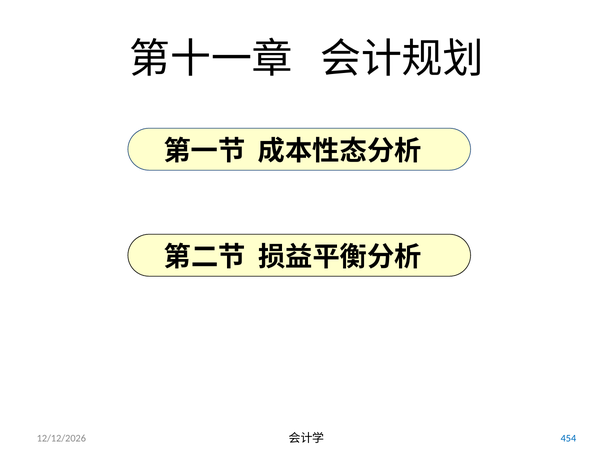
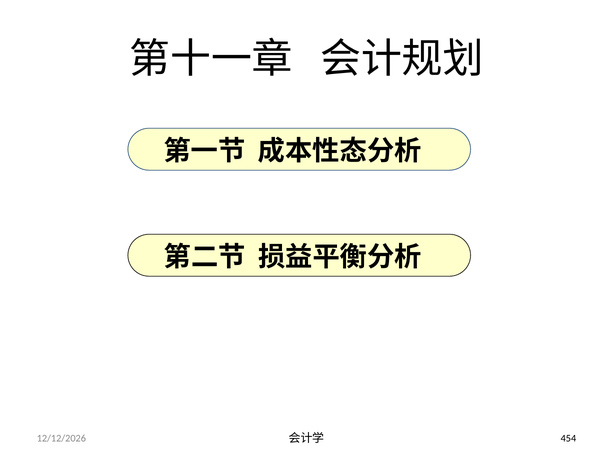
454 colour: blue -> black (568, 439)
